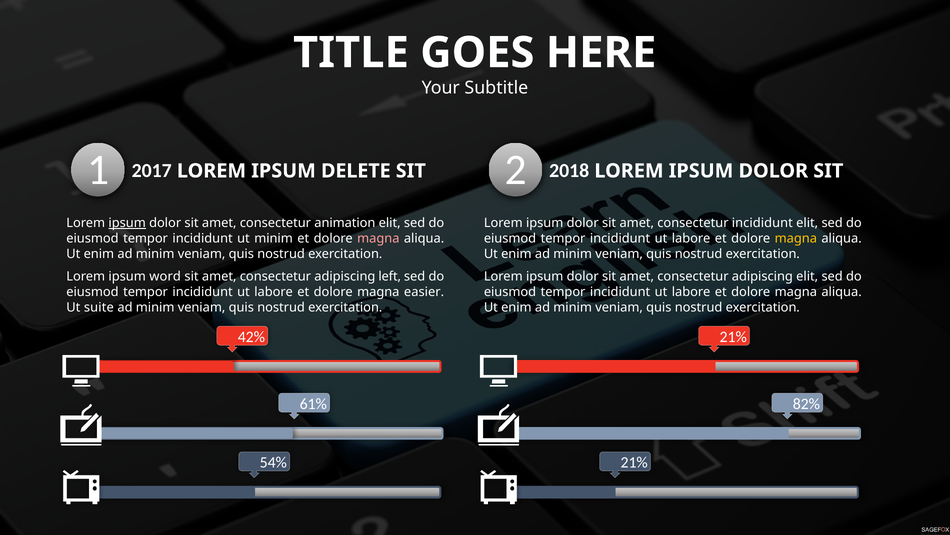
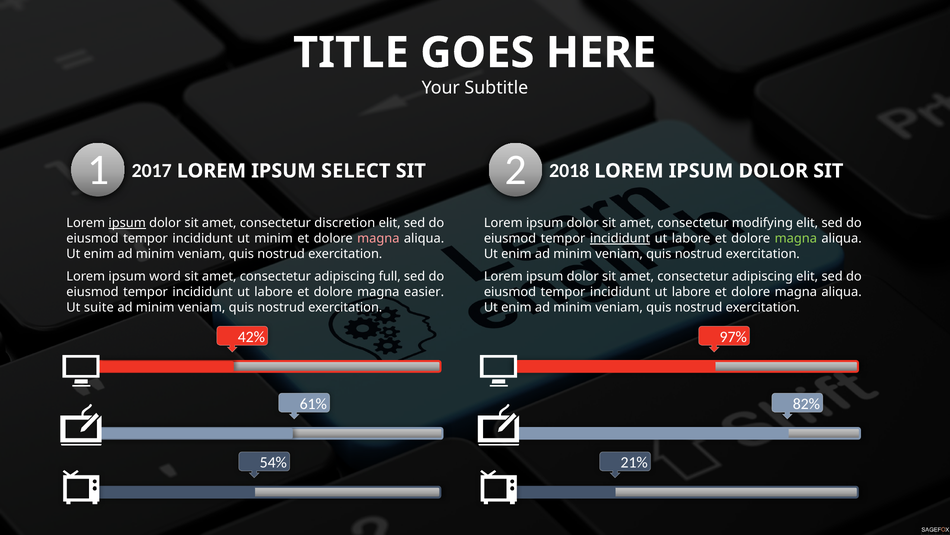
DELETE: DELETE -> SELECT (356, 171)
animation: animation -> discretion (345, 223)
consectetur incididunt: incididunt -> modifying (762, 223)
incididunt underline: none -> present (620, 238)
magna colour: yellow -> light green (796, 238)
left: left -> full (390, 276)
21%: 21% -> 97% (733, 337)
